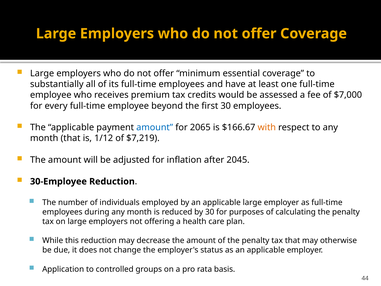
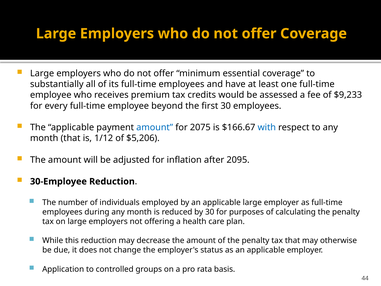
$7,000: $7,000 -> $9,233 (348, 95)
2065: 2065 -> 2075 (200, 127)
with colour: orange -> blue (267, 127)
$7,219: $7,219 -> $5,206 (143, 138)
2045: 2045 -> 2095 (238, 160)
